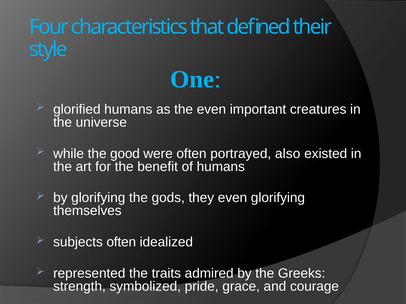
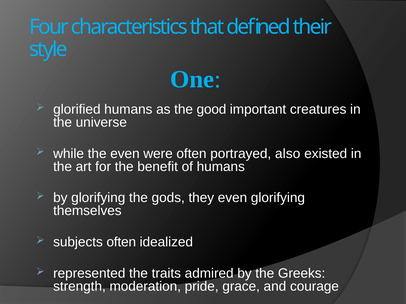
the even: even -> good (211, 109)
the good: good -> even (125, 154)
symbolized: symbolized -> moderation (145, 287)
